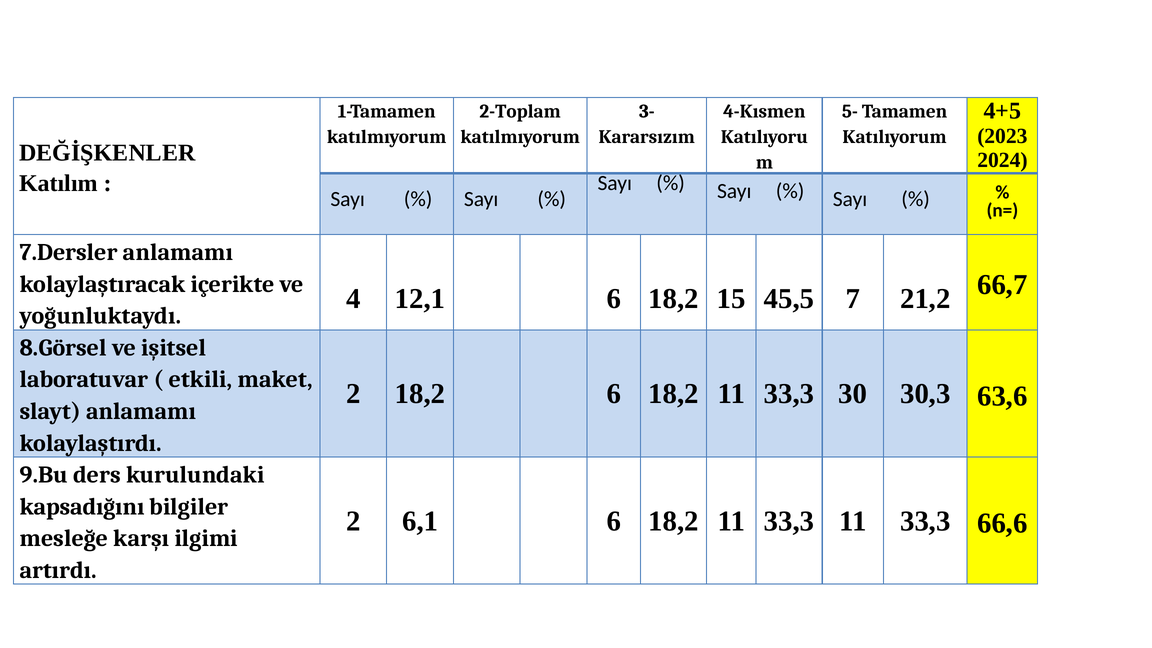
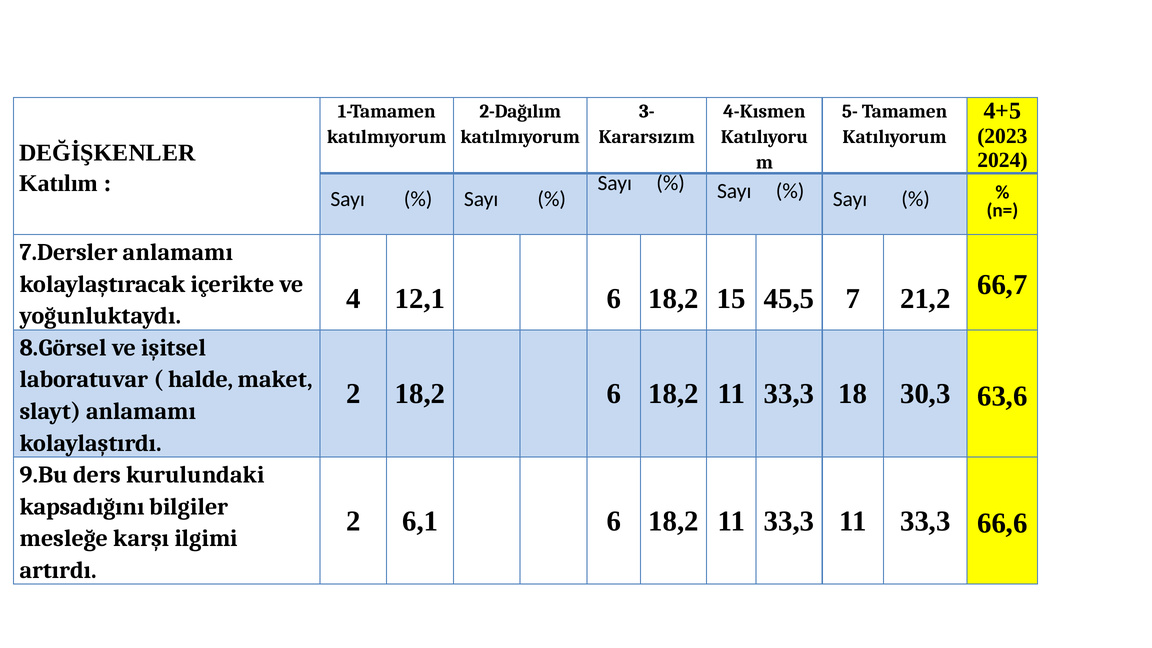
2-Toplam: 2-Toplam -> 2-Dağılım (520, 112)
etkili: etkili -> halde (201, 380)
30: 30 -> 18 (853, 394)
